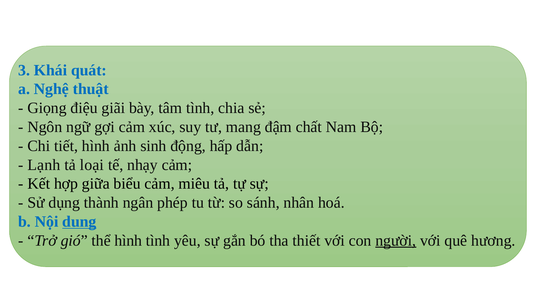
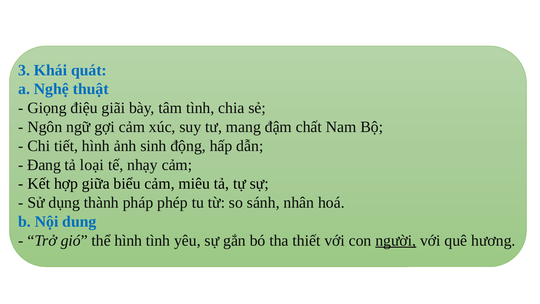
Lạnh: Lạnh -> Đang (44, 165)
ngân: ngân -> pháp (138, 202)
dung underline: present -> none (79, 221)
